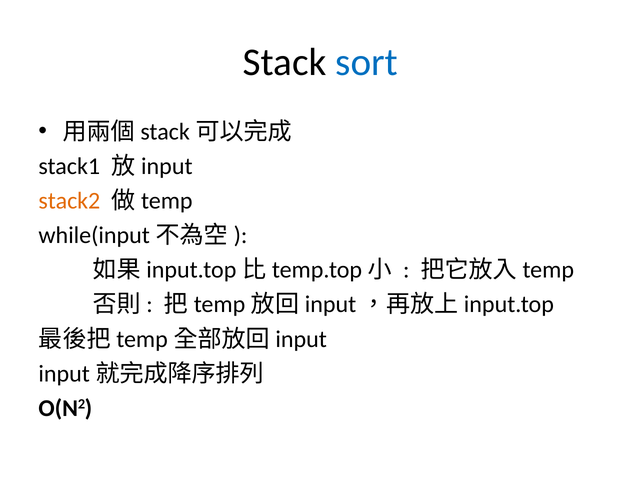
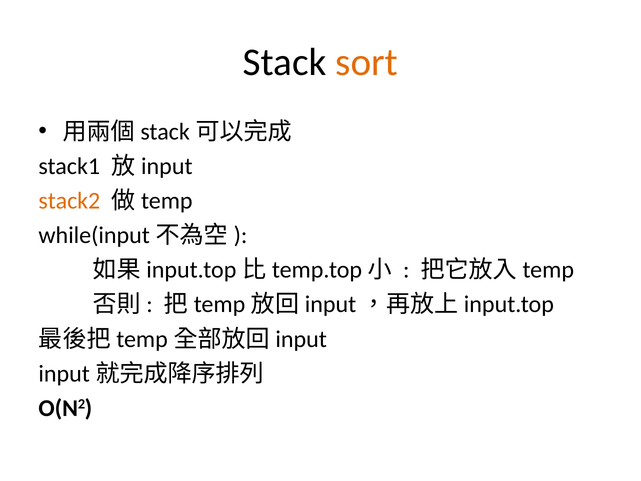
sort colour: blue -> orange (367, 62)
